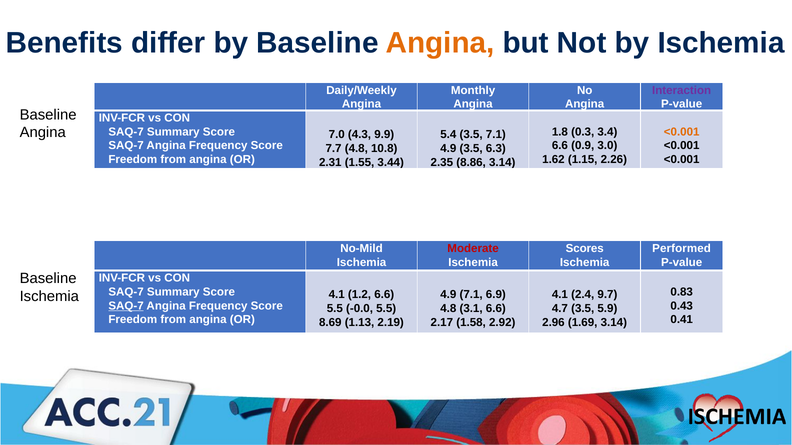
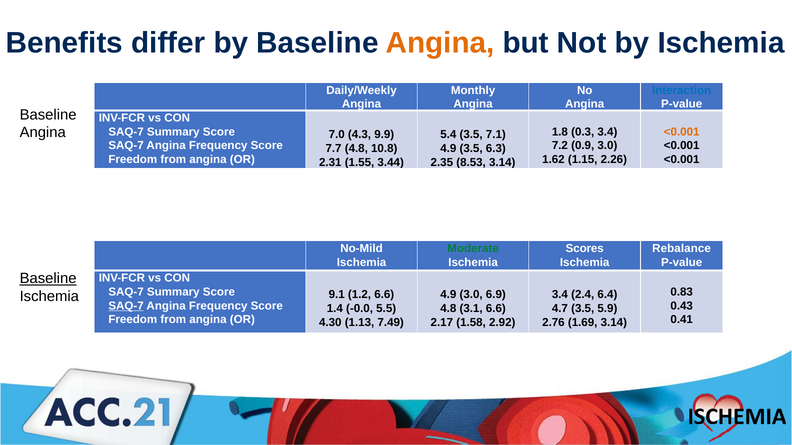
Interaction colour: purple -> blue (682, 90)
6.6: 6.6 -> 7.2 (560, 146)
8.86: 8.86 -> 8.53 (471, 162)
Moderate colour: red -> green (473, 249)
Performed: Performed -> Rebalance (682, 249)
Baseline underline: none -> present (48, 279)
4.1: 4.1 -> 9.1 (337, 295)
4.9 7.1: 7.1 -> 3.0 (471, 295)
4.1: 4.1 -> 3.4 (560, 295)
9.7: 9.7 -> 6.4 (607, 295)
5.5: 5.5 -> 1.4 (335, 309)
8.69: 8.69 -> 4.30 (330, 323)
2.19: 2.19 -> 7.49 (391, 323)
2.96: 2.96 -> 2.76 (553, 323)
